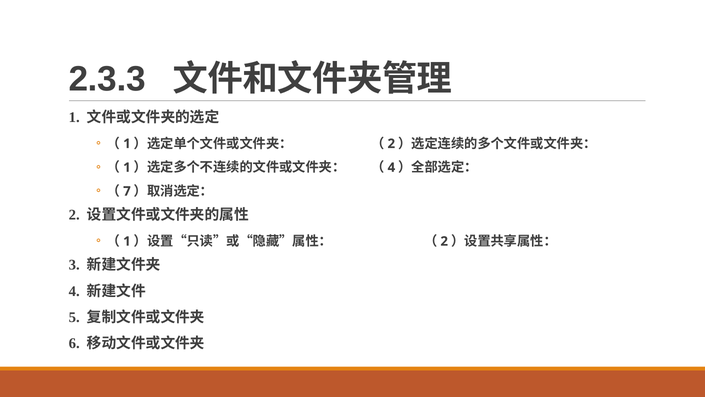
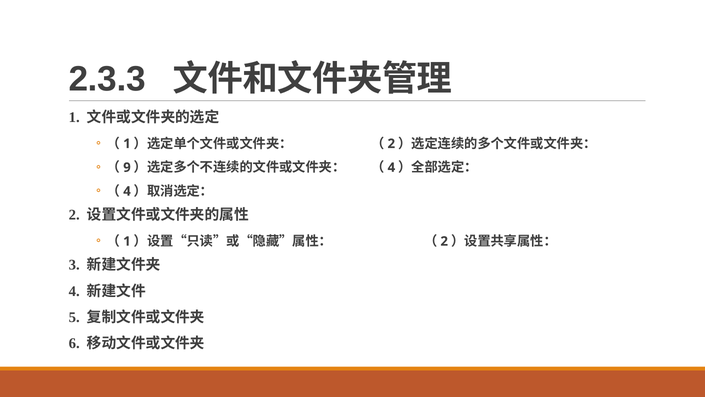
1: 1 -> 9 (127, 167)
7: 7 -> 4 (127, 191)
